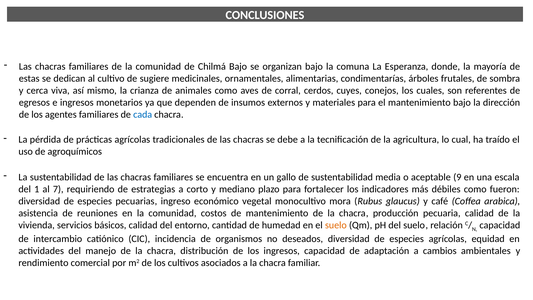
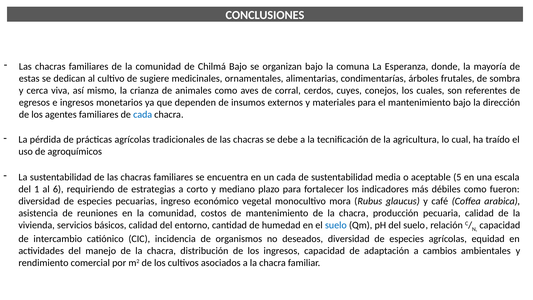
un gallo: gallo -> cada (286, 177)
9: 9 -> 5 (457, 177)
7: 7 -> 6 (58, 189)
suelo colour: orange -> blue (336, 225)
